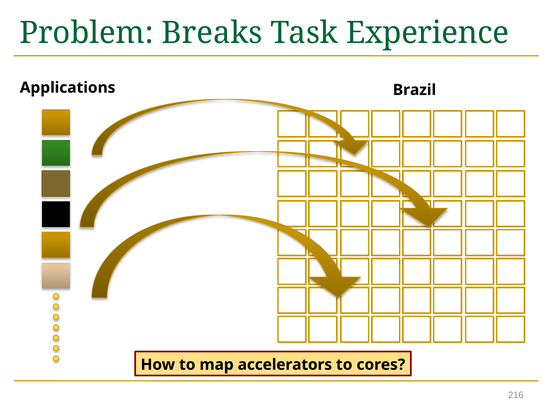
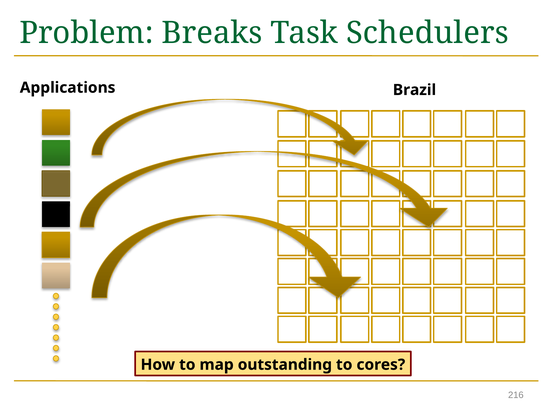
Experience: Experience -> Schedulers (427, 33)
accelerators: accelerators -> outstanding (285, 364)
